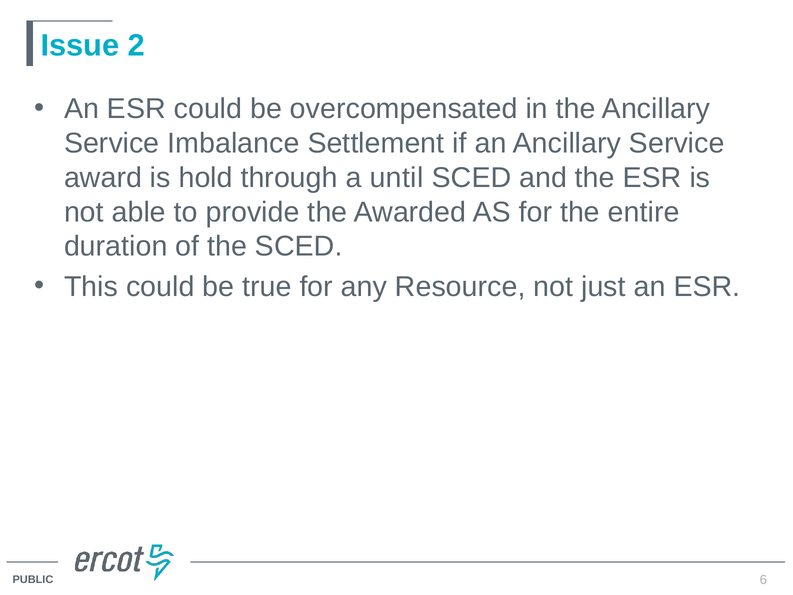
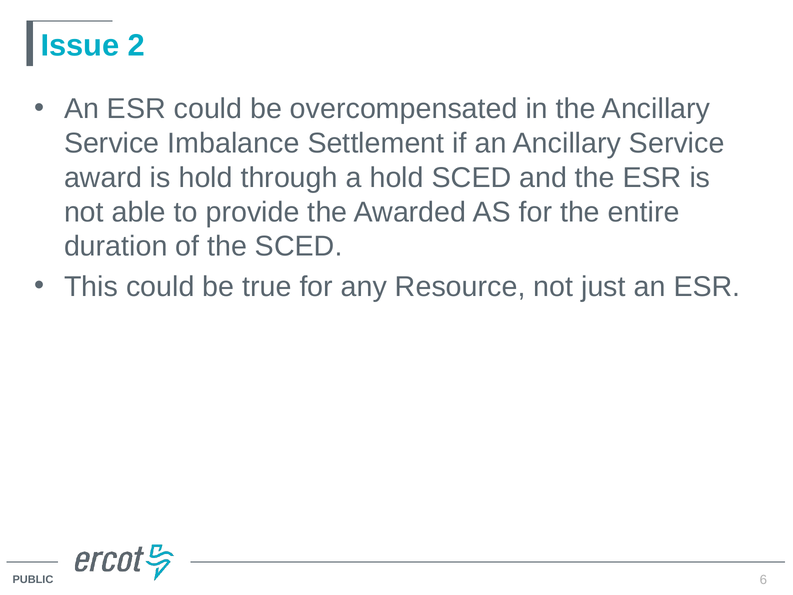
a until: until -> hold (397, 178)
